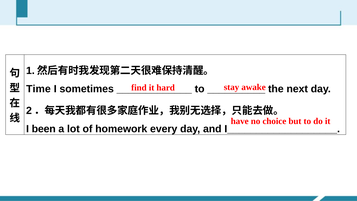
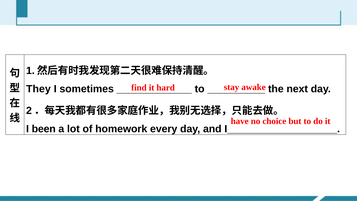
Time: Time -> They (38, 89)
